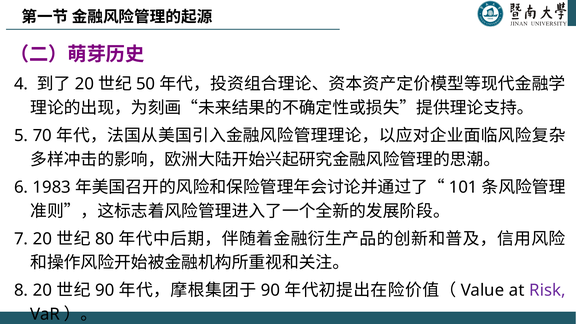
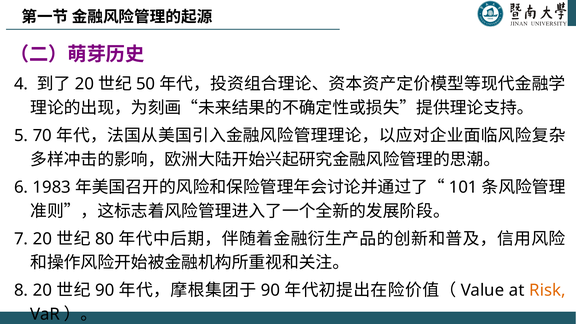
Risk colour: purple -> orange (547, 291)
